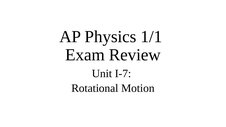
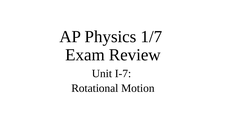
1/1: 1/1 -> 1/7 (151, 37)
